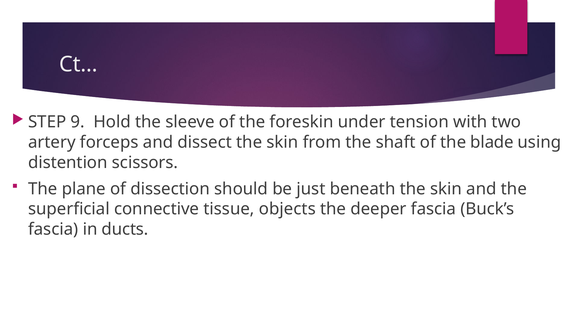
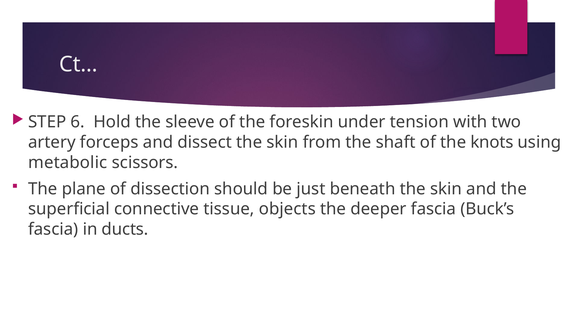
9: 9 -> 6 (78, 122)
blade: blade -> knots (492, 142)
distention: distention -> metabolic (68, 163)
